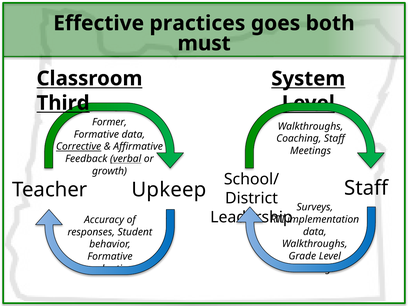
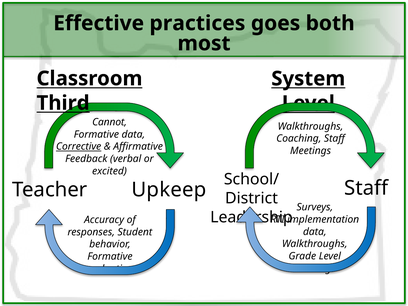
must: must -> most (204, 43)
Former: Former -> Cannot (110, 122)
verbal underline: present -> none (126, 159)
growth: growth -> excited (109, 171)
